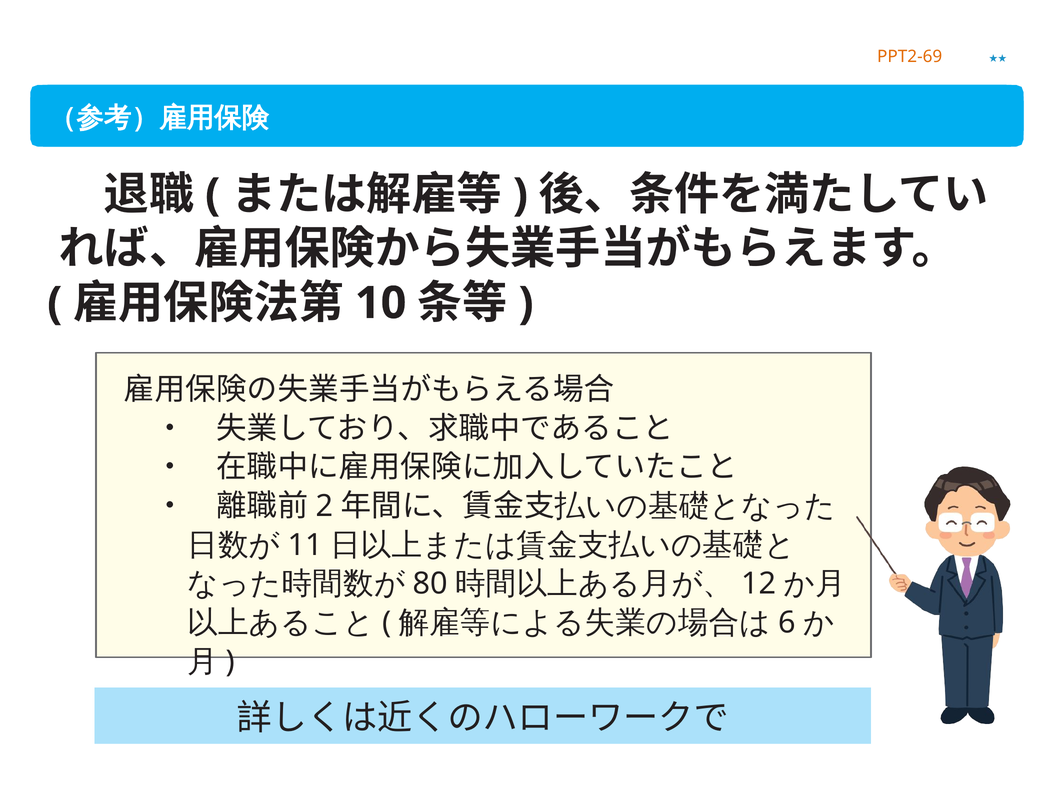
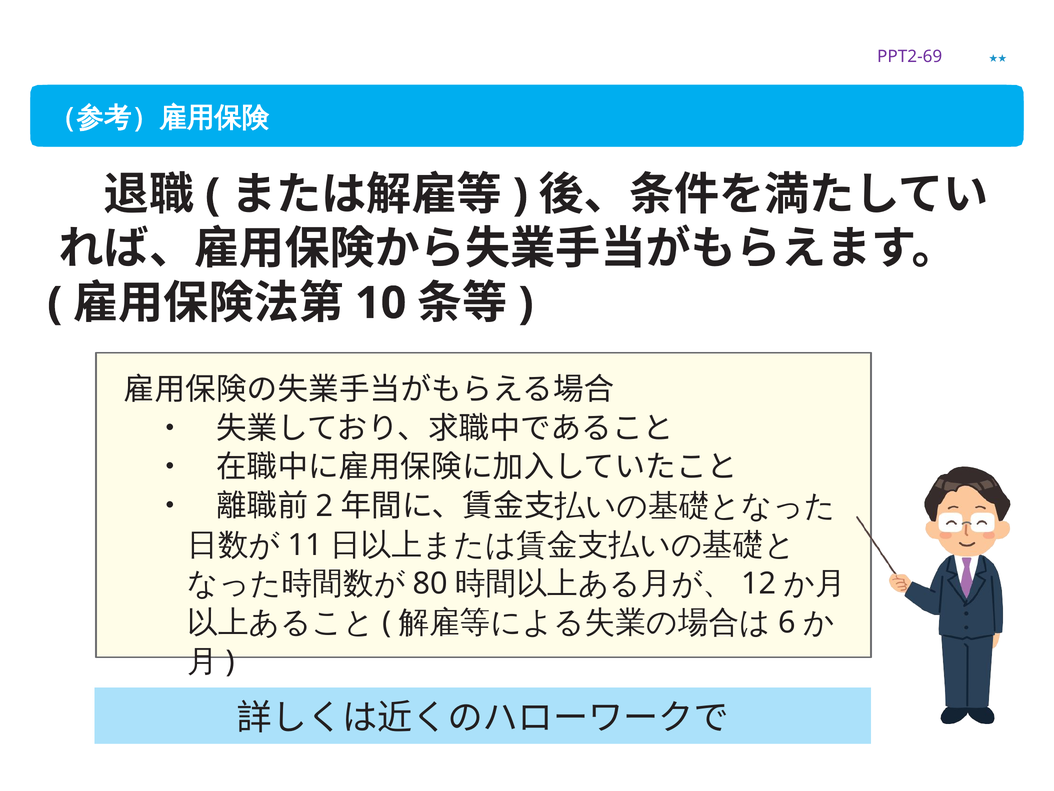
PPT2-69 colour: orange -> purple (910, 56)
